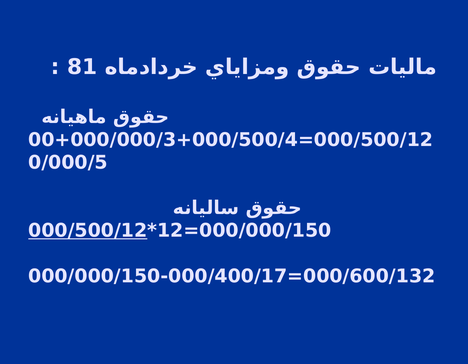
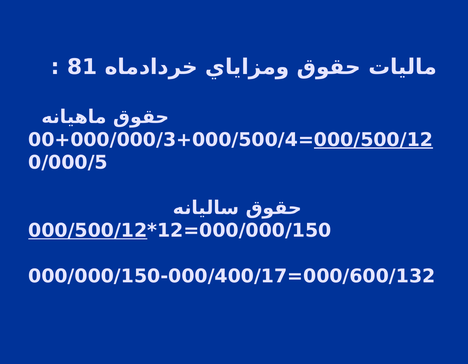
000/500/12 underline: none -> present (374, 140)
